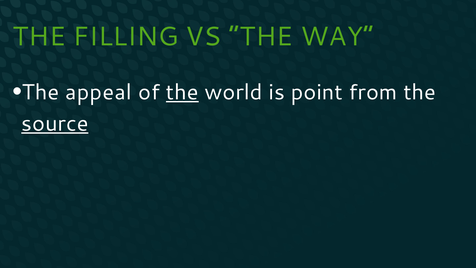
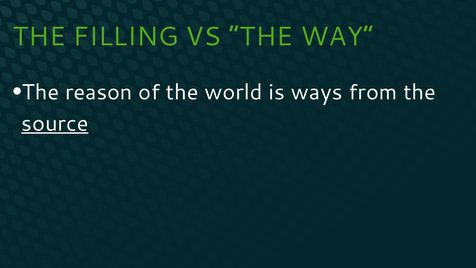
appeal: appeal -> reason (99, 92)
the underline: present -> none (182, 92)
point: point -> ways (317, 92)
